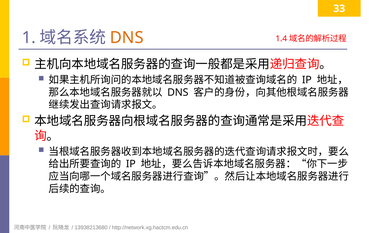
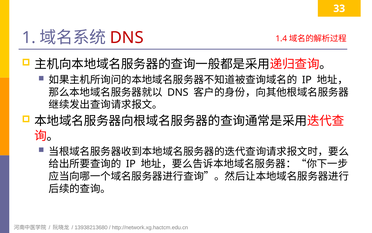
DNS colour: orange -> red (127, 38)
